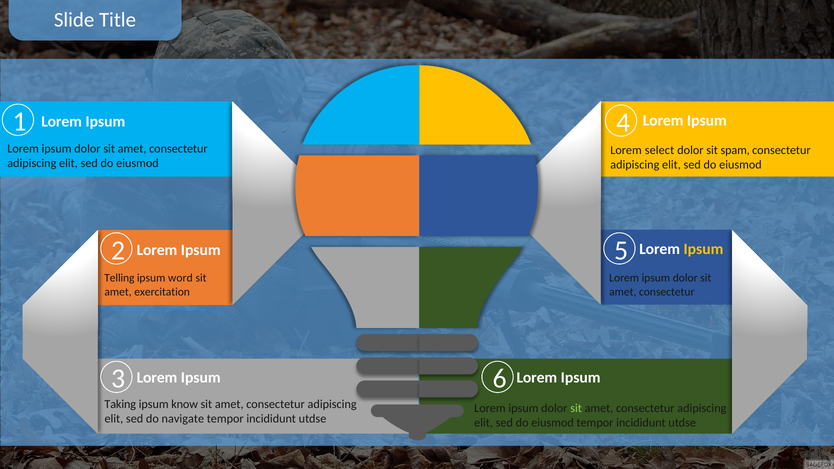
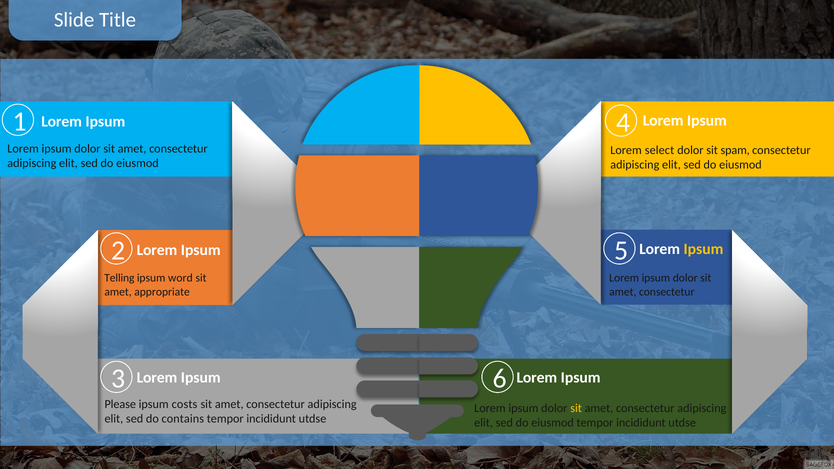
exercitation: exercitation -> appropriate (162, 292)
Taking: Taking -> Please (120, 404)
know: know -> costs (185, 404)
sit colour: light green -> yellow (576, 408)
navigate: navigate -> contains (183, 419)
